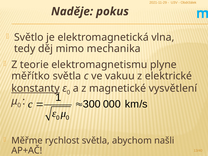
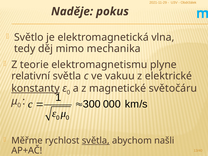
měřítko: měřítko -> relativní (31, 76)
vysvětlení: vysvětlení -> světočáru (173, 88)
světla underline: none -> present (96, 141)
